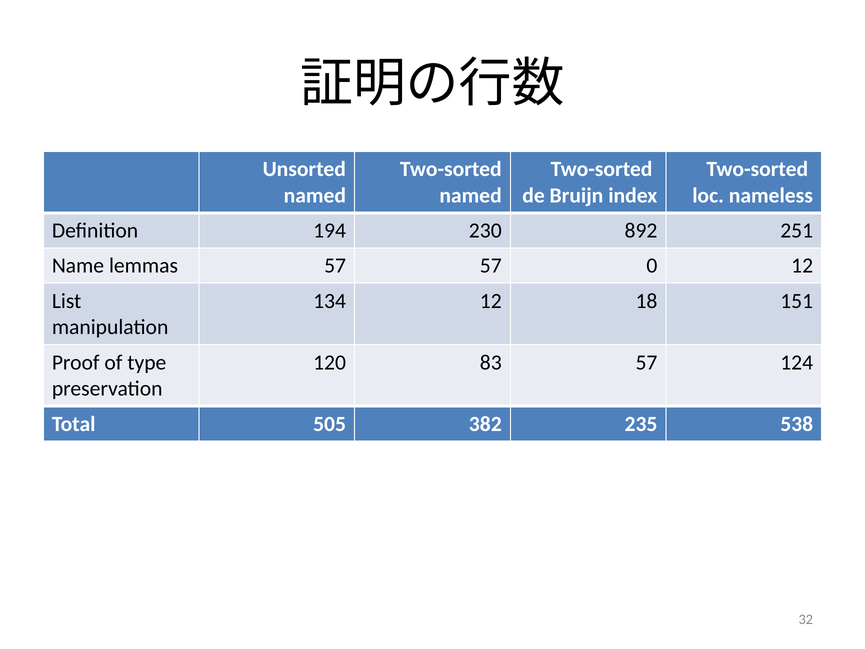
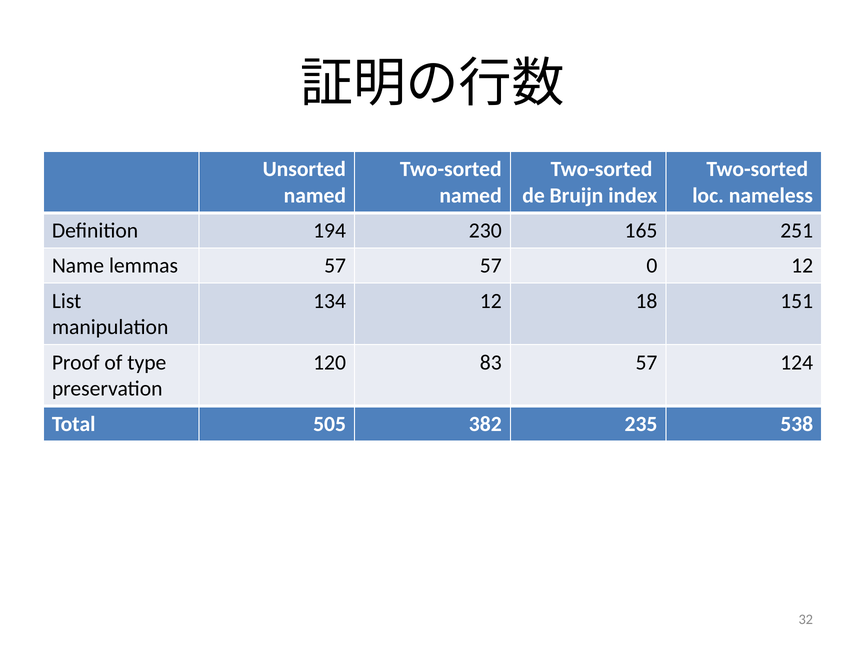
892: 892 -> 165 (641, 231)
